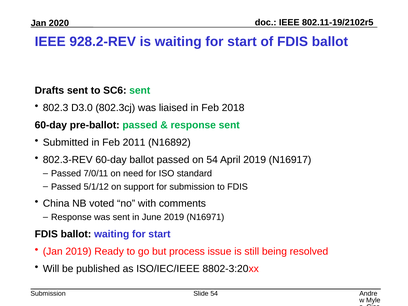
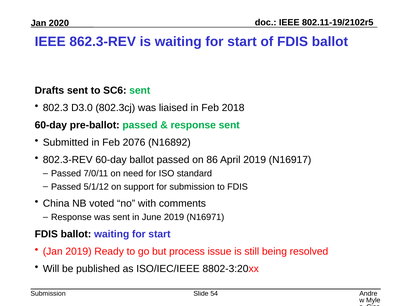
928.2-REV: 928.2-REV -> 862.3-REV (103, 42)
2011: 2011 -> 2076 (134, 143)
on 54: 54 -> 86 (212, 160)
